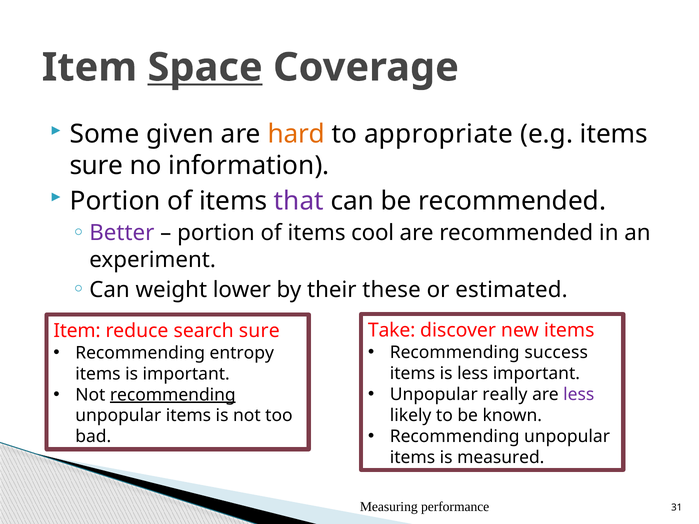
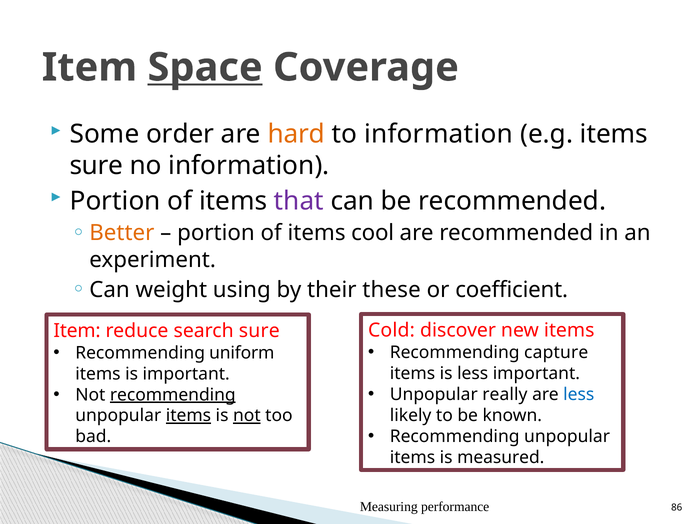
given: given -> order (180, 134)
to appropriate: appropriate -> information (439, 134)
Better colour: purple -> orange (122, 233)
lower: lower -> using (242, 290)
estimated: estimated -> coefficient (512, 290)
Take: Take -> Cold (391, 331)
success: success -> capture (556, 353)
entropy: entropy -> uniform (242, 353)
less colour: purple -> blue (579, 395)
items underline: none -> present (188, 416)
not underline: none -> present (247, 416)
31: 31 -> 86 (677, 508)
